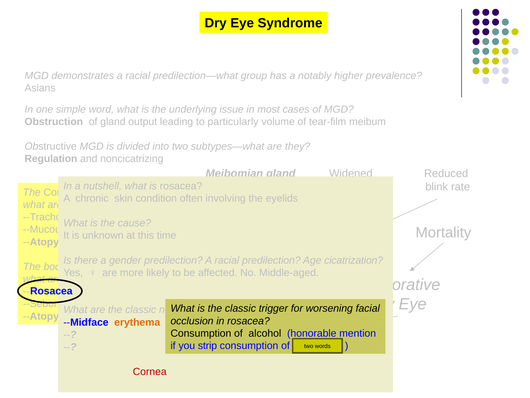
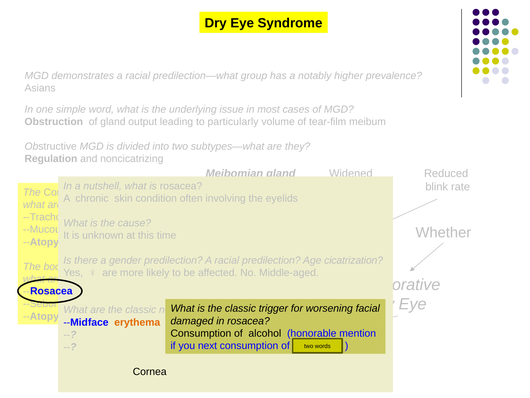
Mortality: Mortality -> Whether (443, 232)
occlusion: occlusion -> damaged (192, 321)
strip: strip -> next (208, 345)
Cornea colour: red -> black (150, 371)
